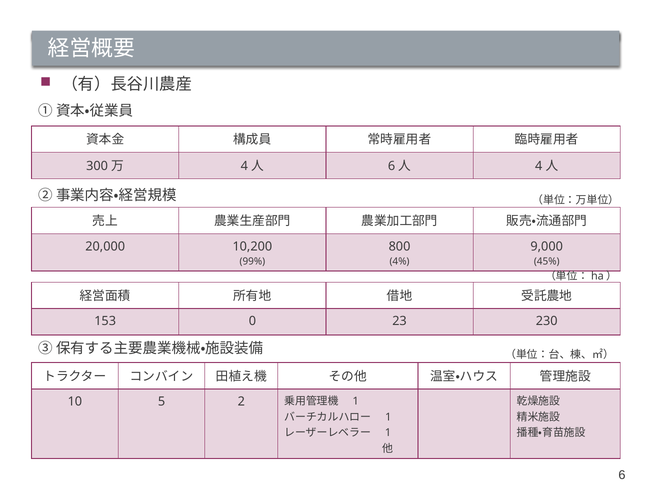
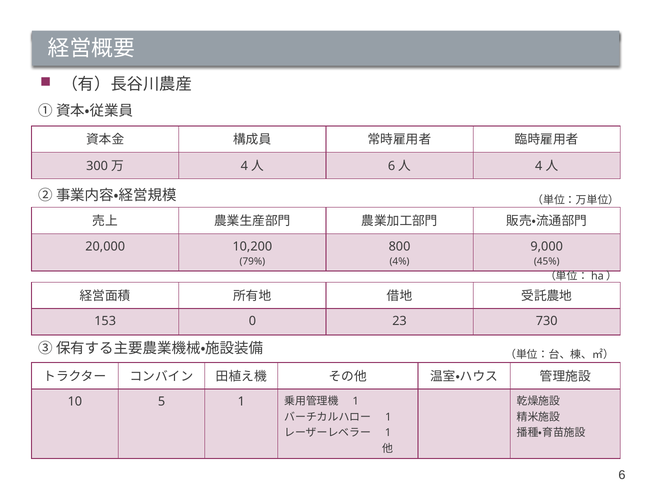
99%: 99% -> 79% (252, 262)
230: 230 -> 730 (547, 321)
5 2: 2 -> 1 (241, 402)
